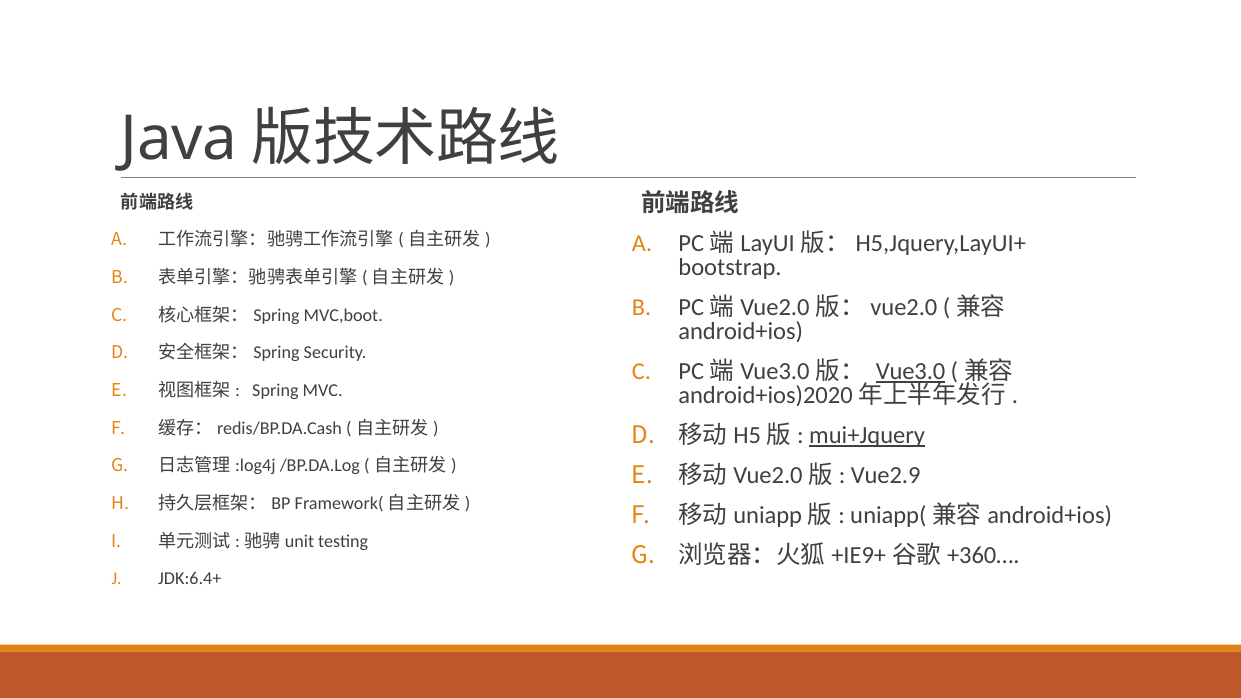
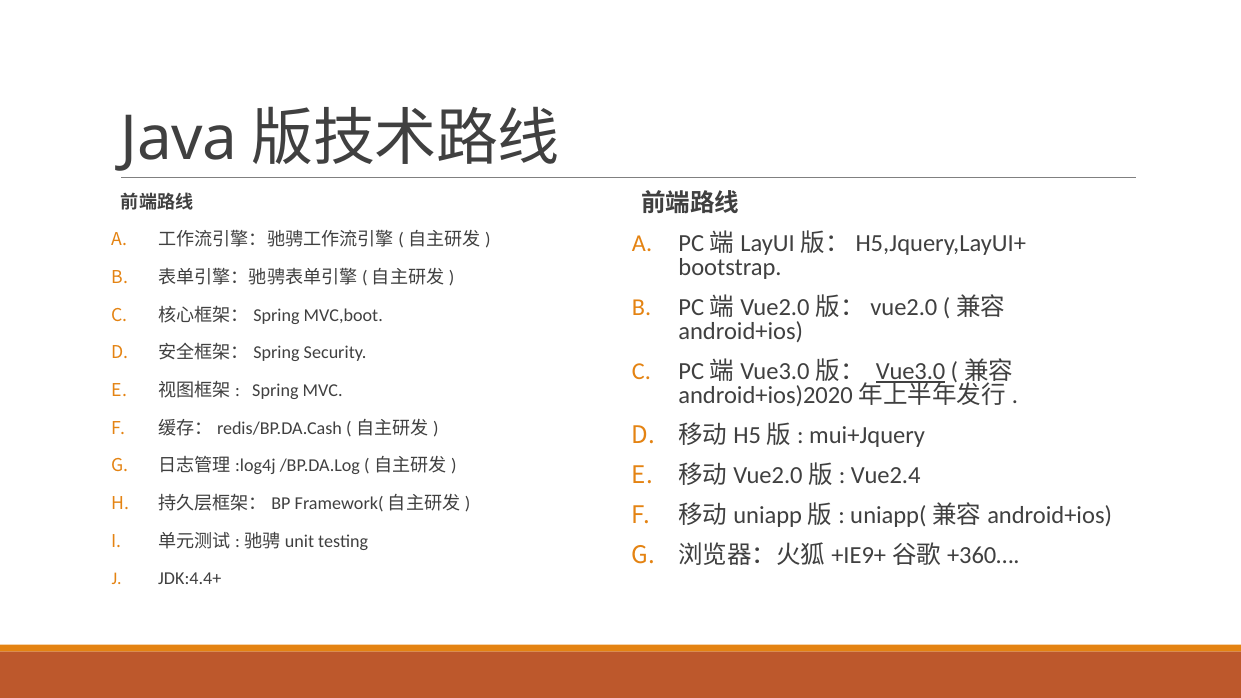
mui+Jquery underline: present -> none (867, 435)
Vue2.9: Vue2.9 -> Vue2.4 (886, 475)
JDK:6.4+: JDK:6.4+ -> JDK:4.4+ (190, 579)
